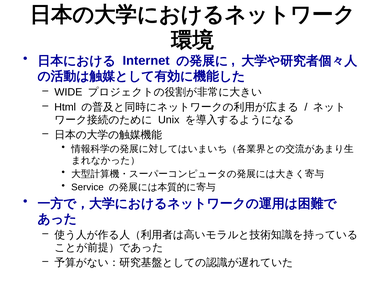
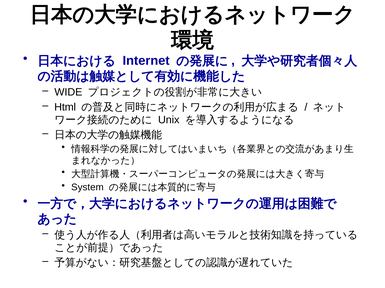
Service: Service -> System (87, 188)
